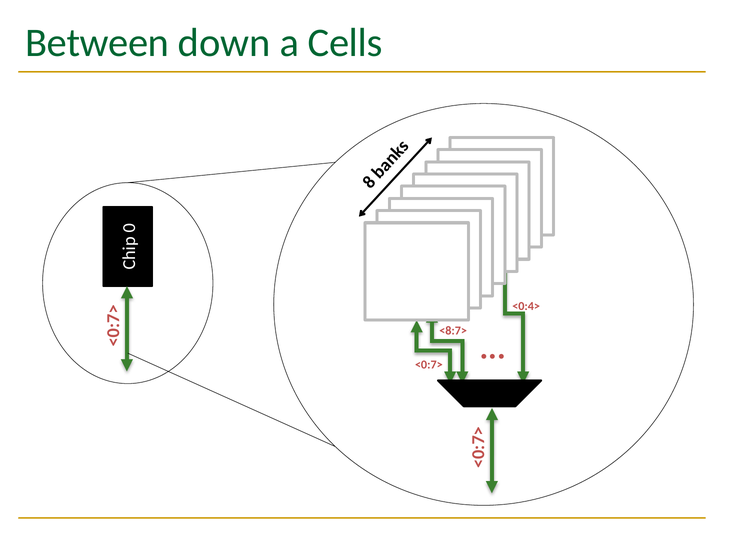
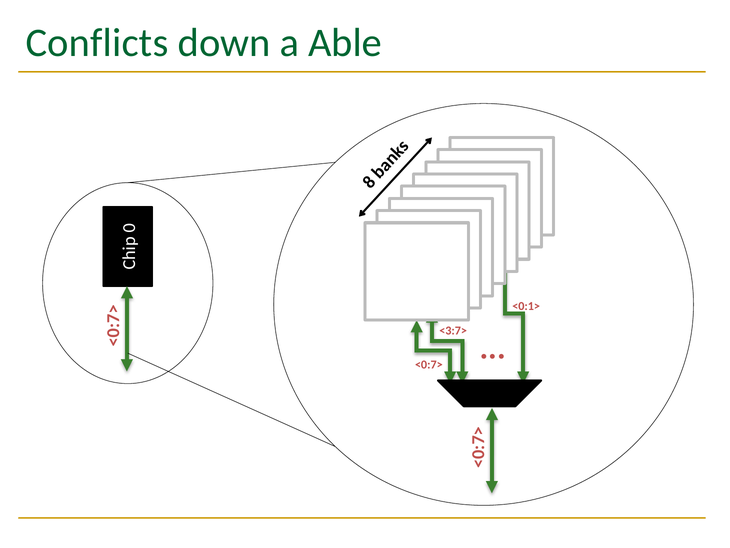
Between: Between -> Conflicts (97, 43)
Cells: Cells -> Able (345, 43)
<0:4>: <0:4> -> <0:1> (526, 306)
<8:7>: <8:7> -> <3:7> (453, 330)
